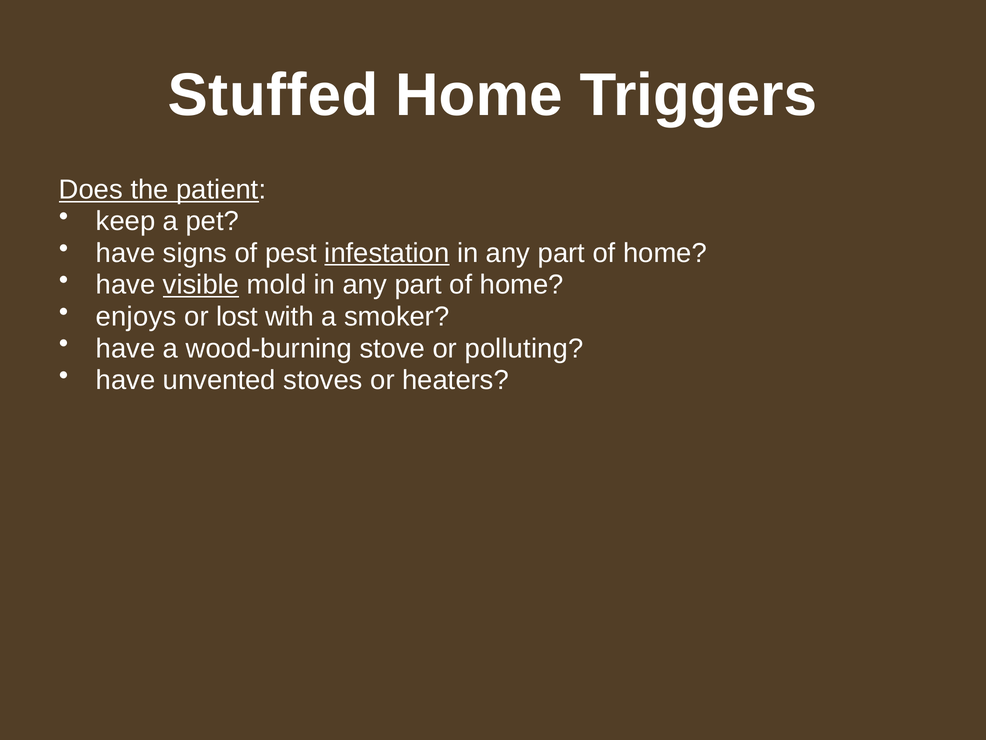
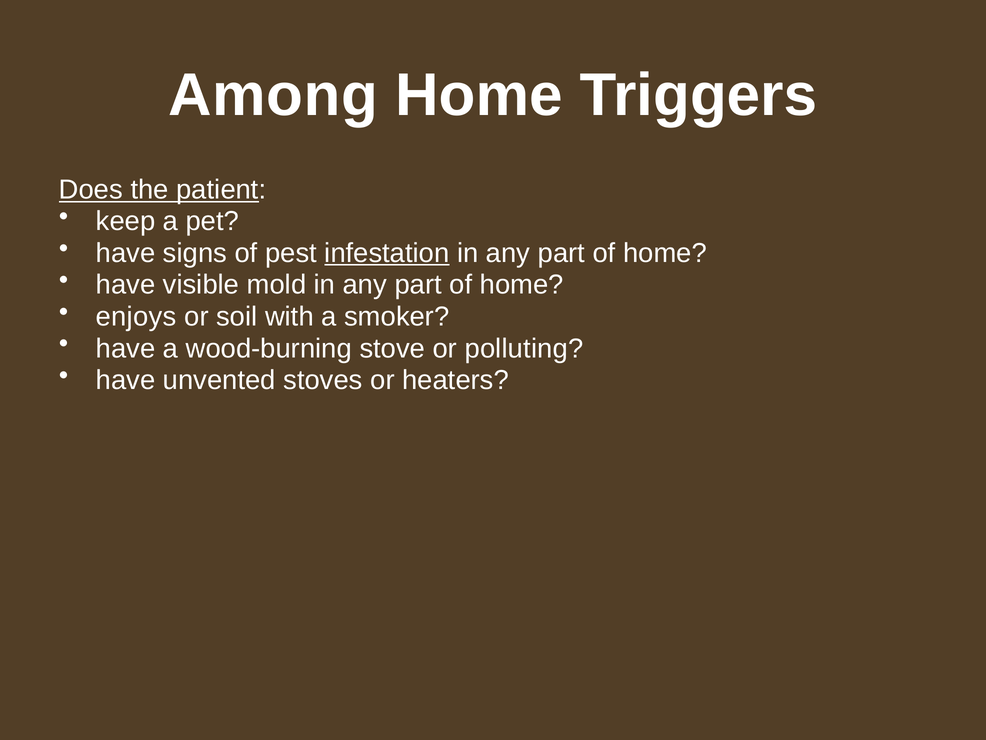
Stuffed: Stuffed -> Among (273, 95)
visible underline: present -> none (201, 285)
lost: lost -> soil (237, 317)
